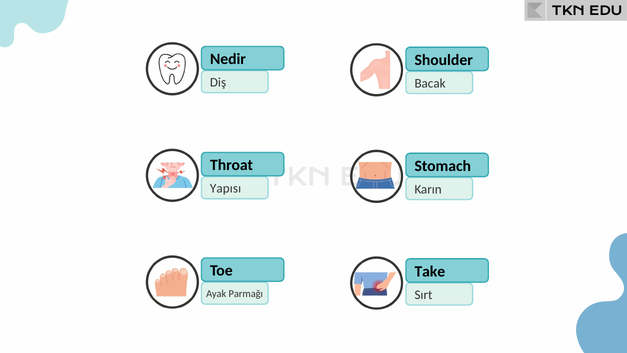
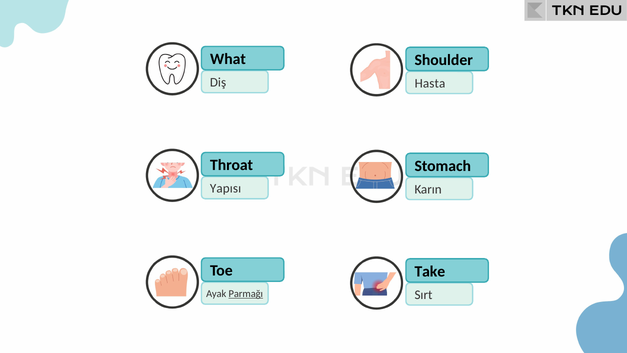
Nedir: Nedir -> What (228, 59)
Bacak: Bacak -> Hasta (430, 83)
Parmağı underline: none -> present (246, 294)
